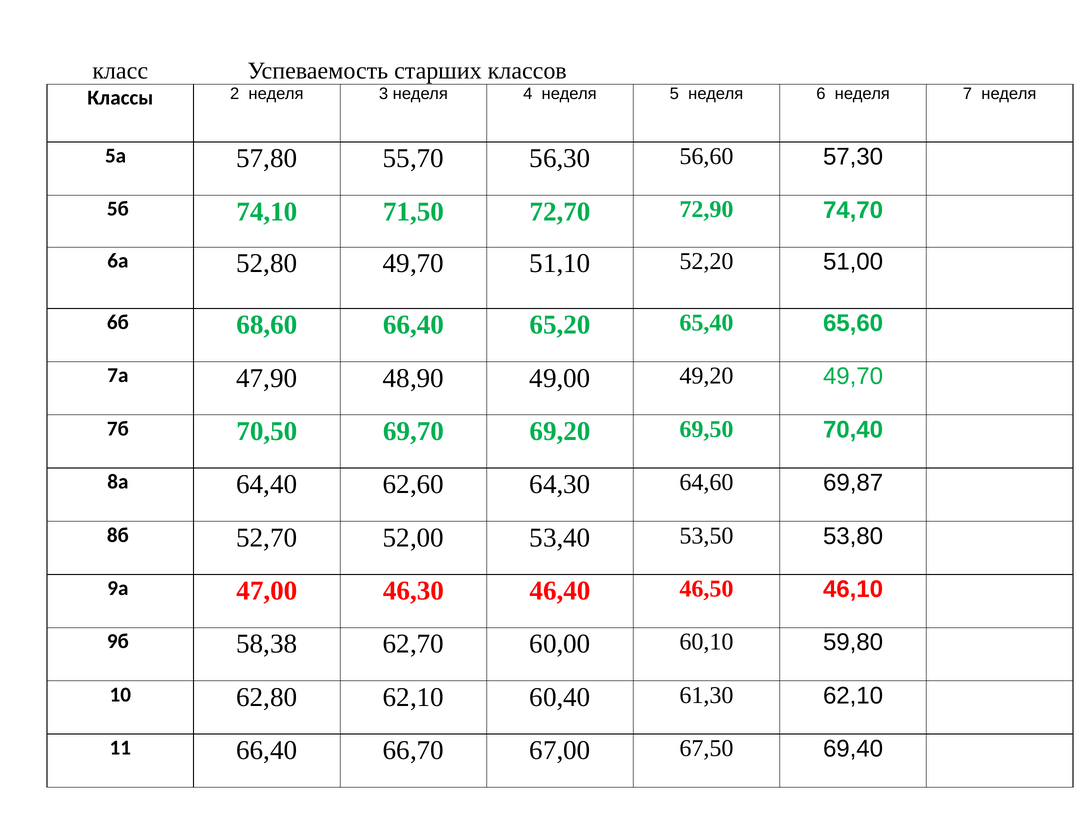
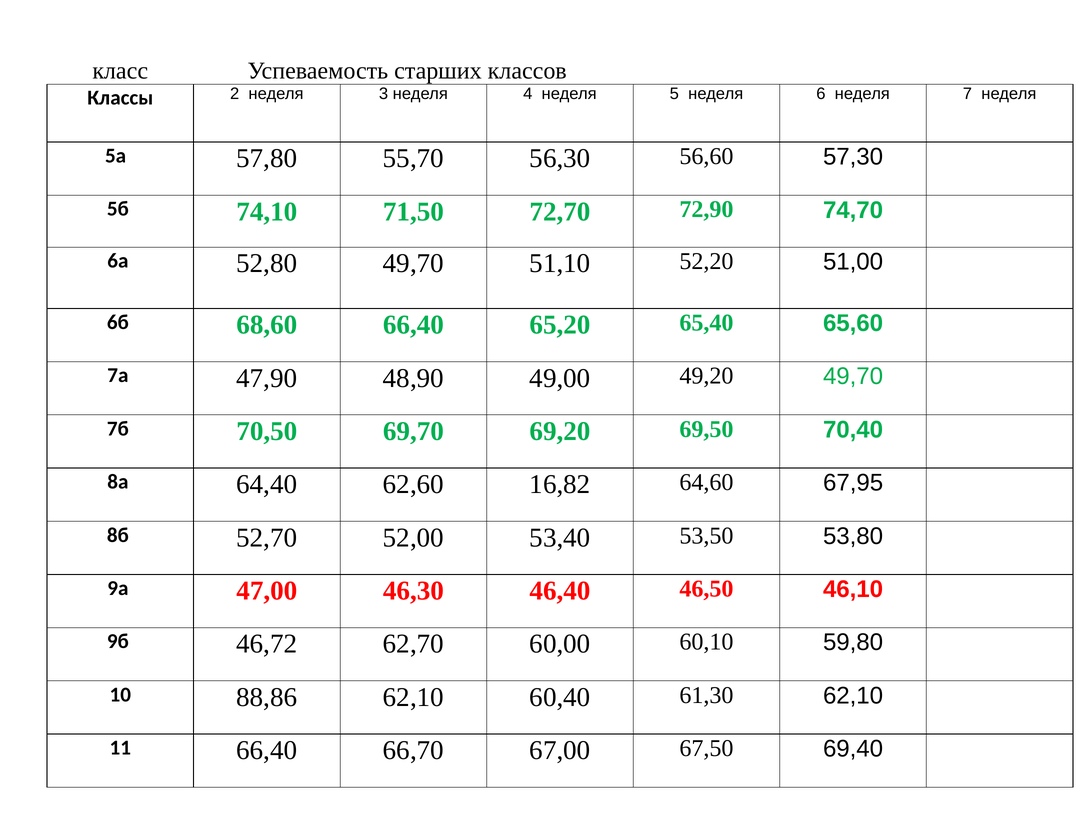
64,30: 64,30 -> 16,82 (560, 485)
69,87: 69,87 -> 67,95 (853, 483)
58,38: 58,38 -> 46,72 (267, 644)
62,80: 62,80 -> 88,86 (267, 698)
